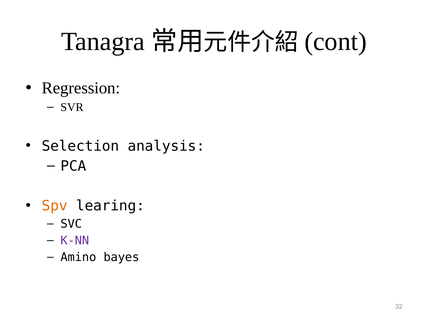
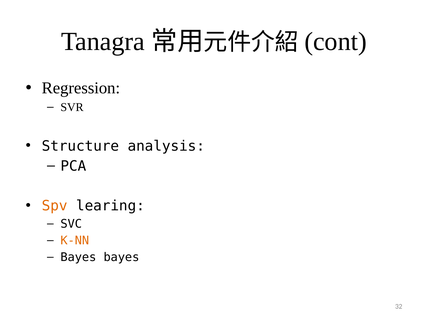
Selection: Selection -> Structure (80, 146)
K-NN colour: purple -> orange (75, 241)
Amino: Amino -> Bayes (78, 257)
